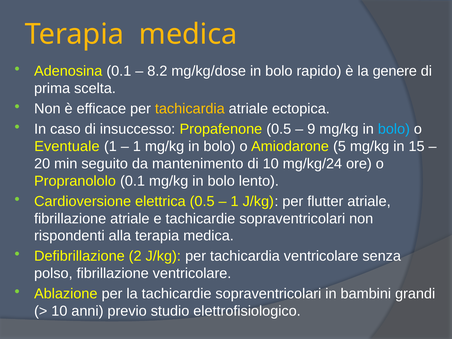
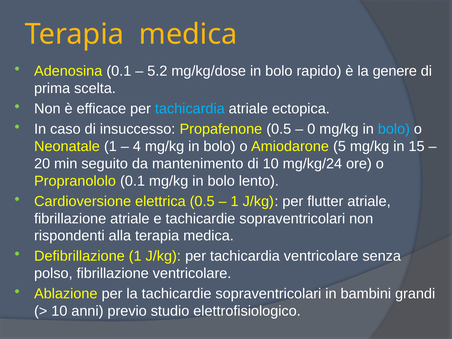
8.2: 8.2 -> 5.2 (157, 71)
tachicardia colour: yellow -> light blue (190, 109)
9: 9 -> 0 (311, 129)
Eventuale: Eventuale -> Neonatale (67, 146)
1: 1 -> 4 (137, 146)
Defibrillazione 2: 2 -> 1 (135, 256)
